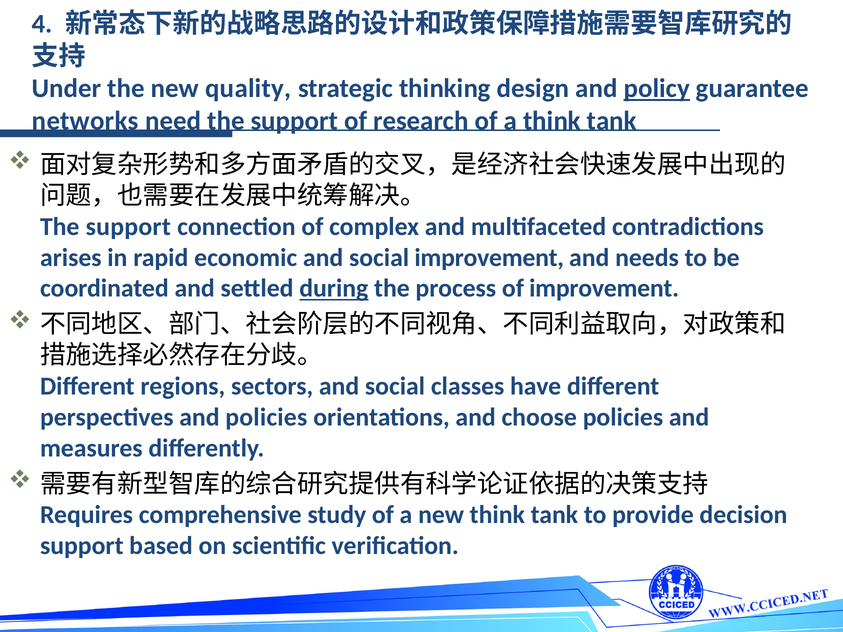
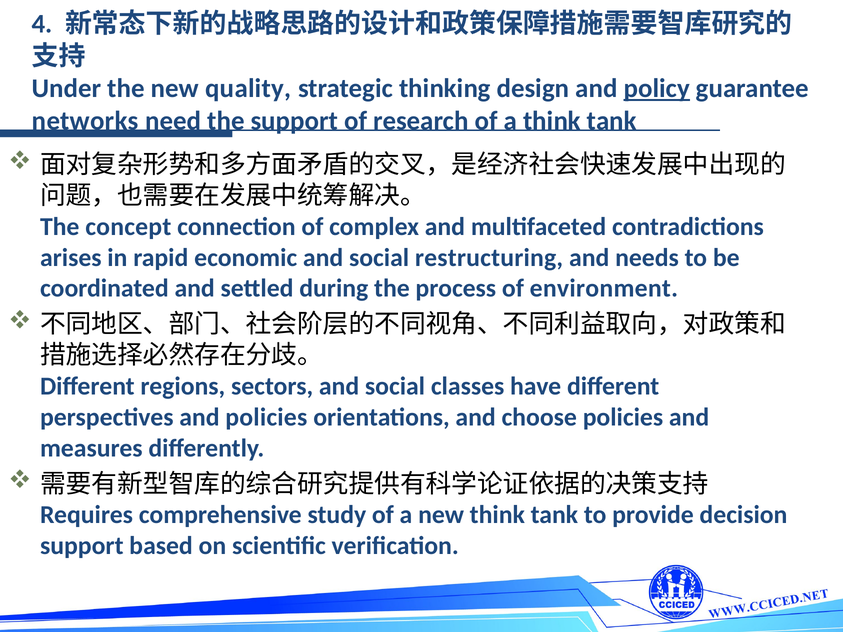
support: support -> concept (128, 227)
social improvement: improvement -> restructuring (489, 258)
during underline: present -> none (334, 289)
of improvement: improvement -> environment (604, 289)
